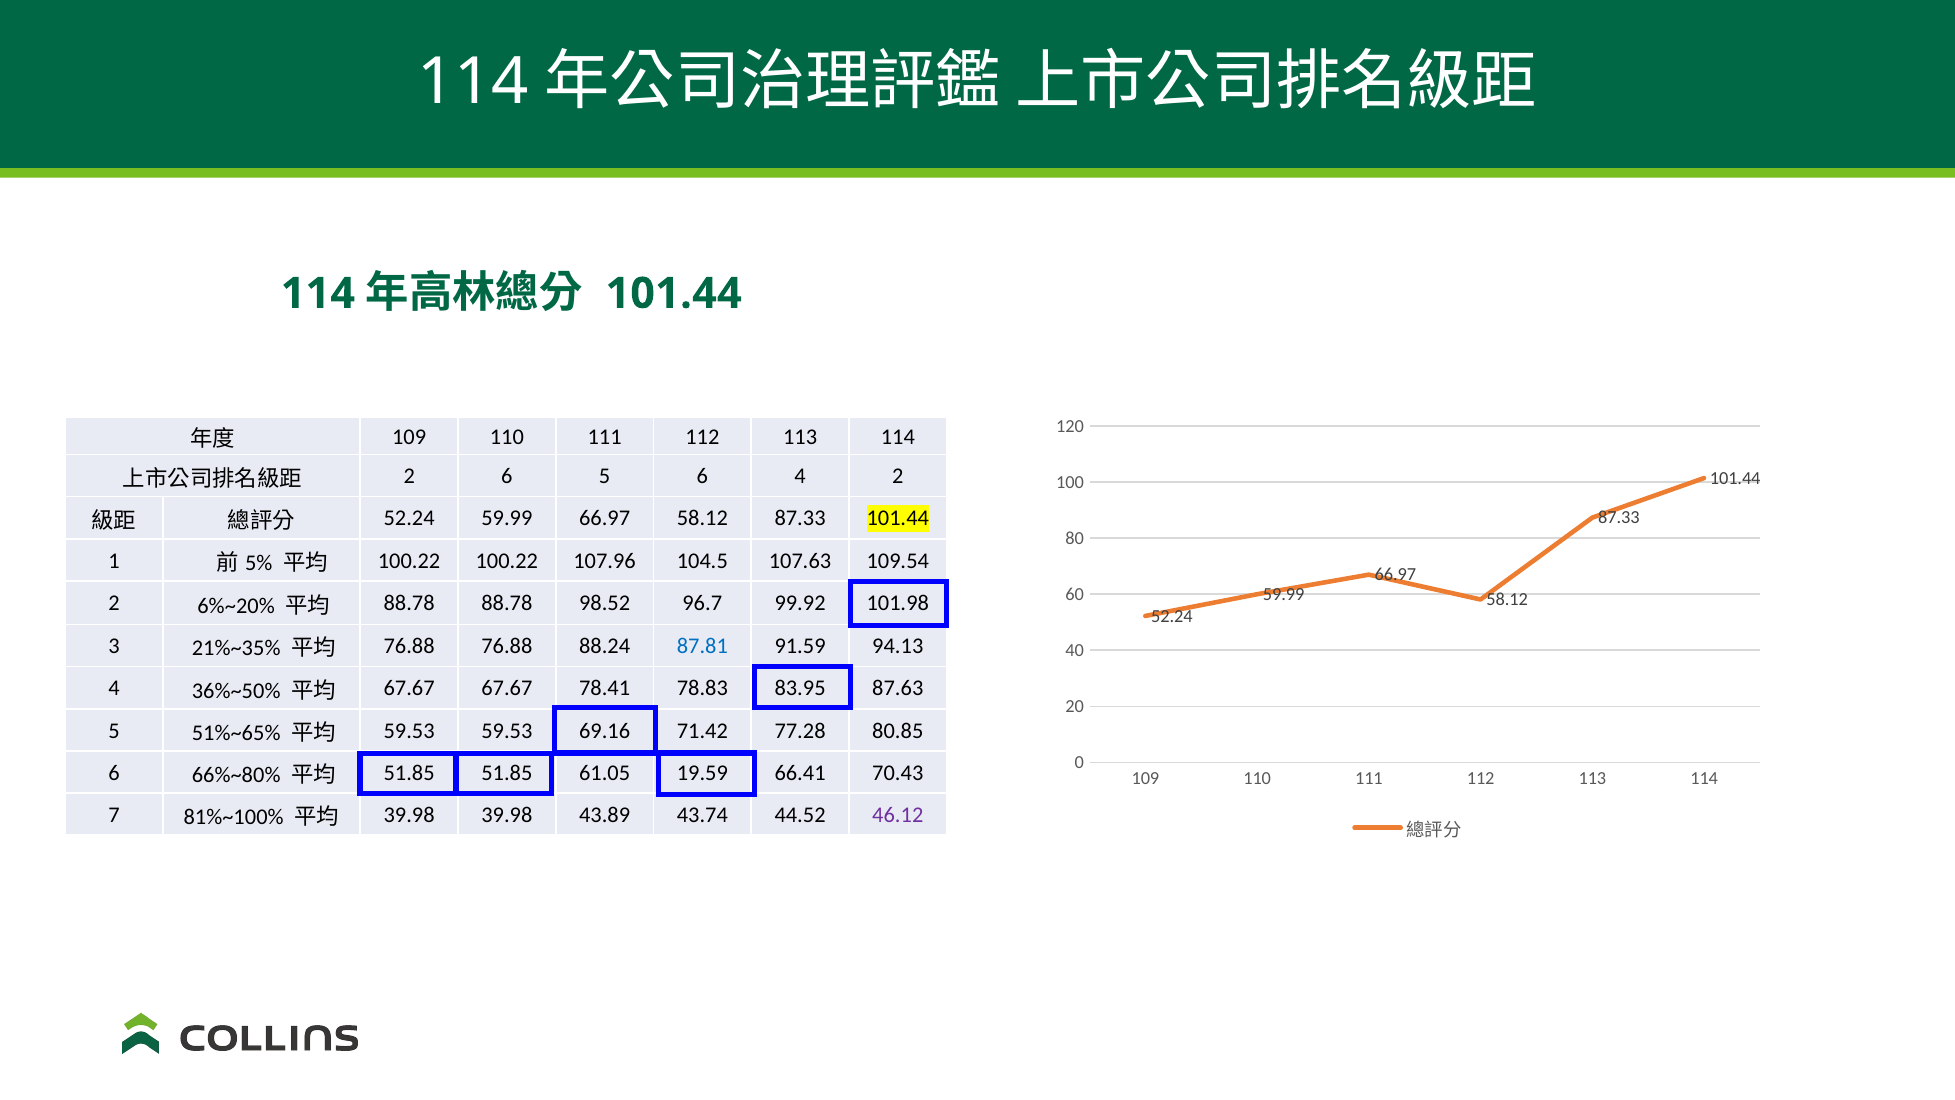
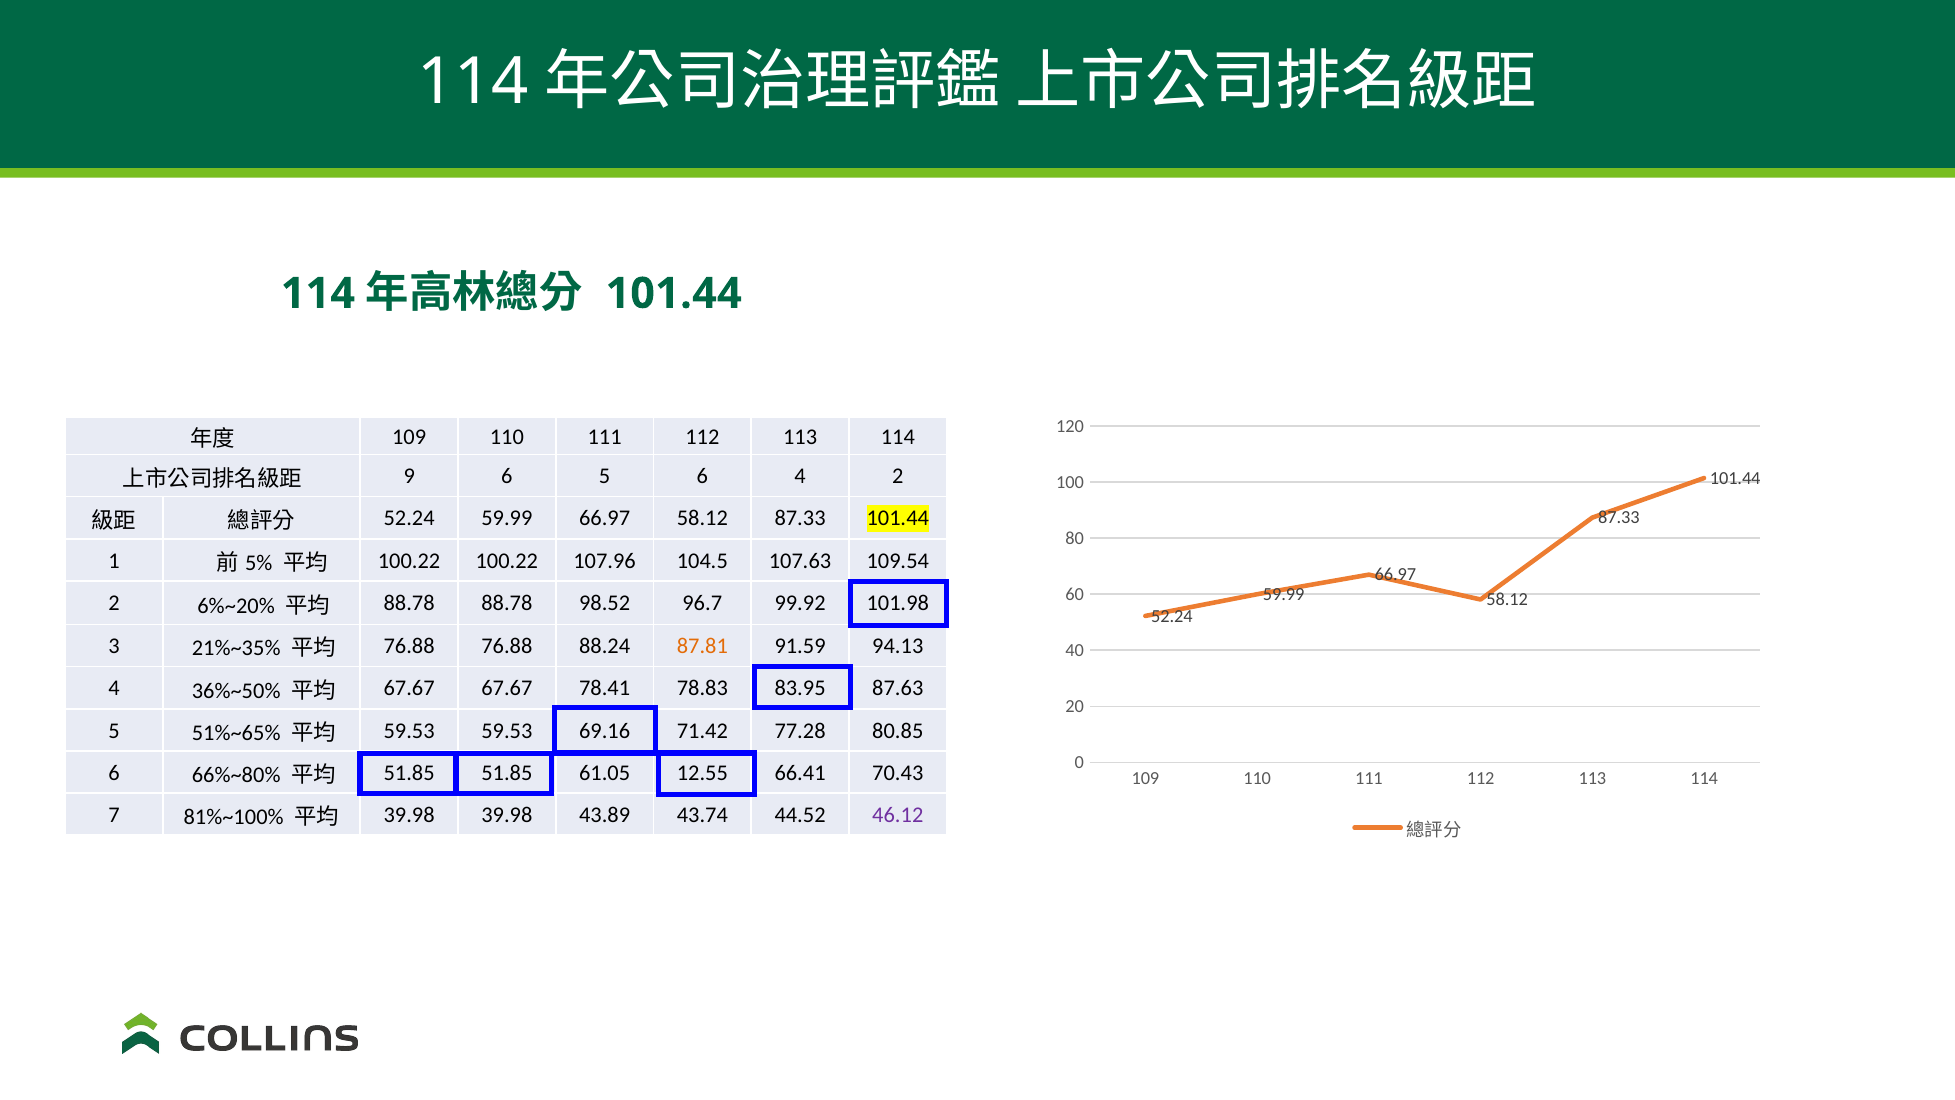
2: 2 -> 9 (409, 476)
87.81 colour: blue -> orange (702, 646)
19.59: 19.59 -> 12.55 (702, 773)
